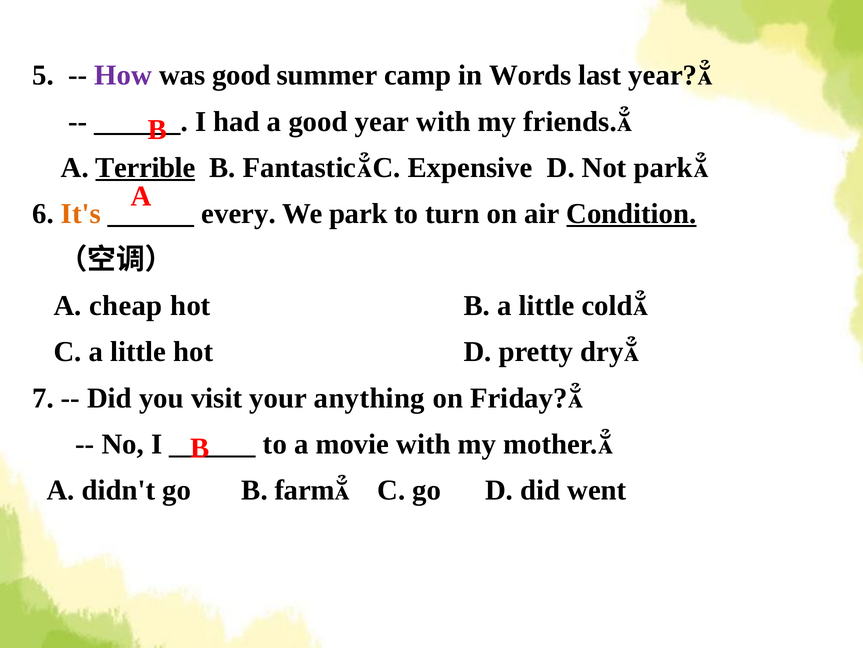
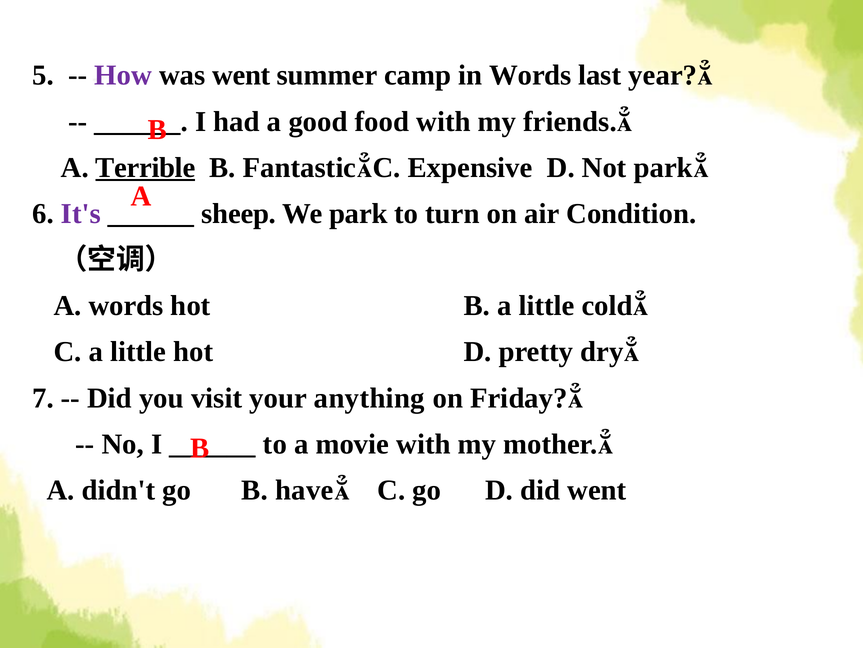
was good: good -> went (241, 75)
good year: year -> food (382, 121)
It's colour: orange -> purple (81, 213)
every: every -> sheep (239, 213)
Condition underline: present -> none (631, 213)
A cheap: cheap -> words (126, 306)
farm: farm -> have (304, 490)
